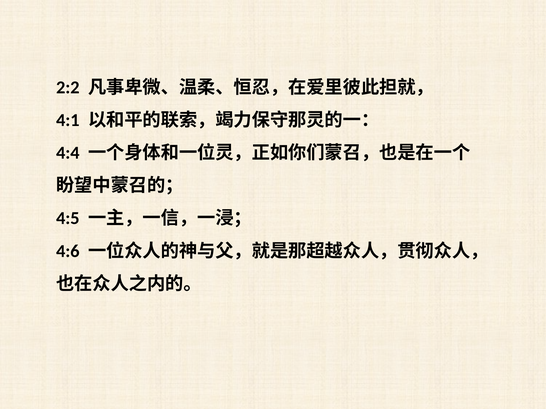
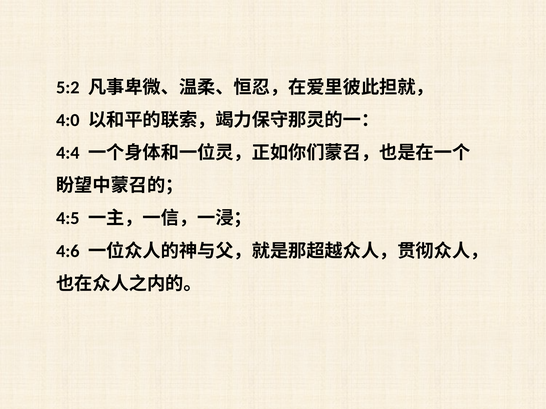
2:2: 2:2 -> 5:2 (68, 88)
4:1: 4:1 -> 4:0 (68, 120)
